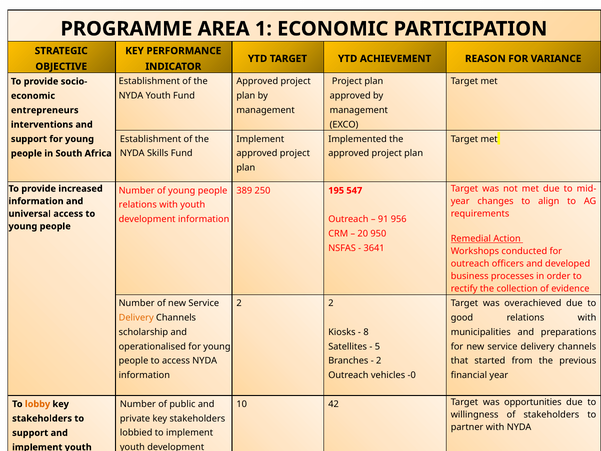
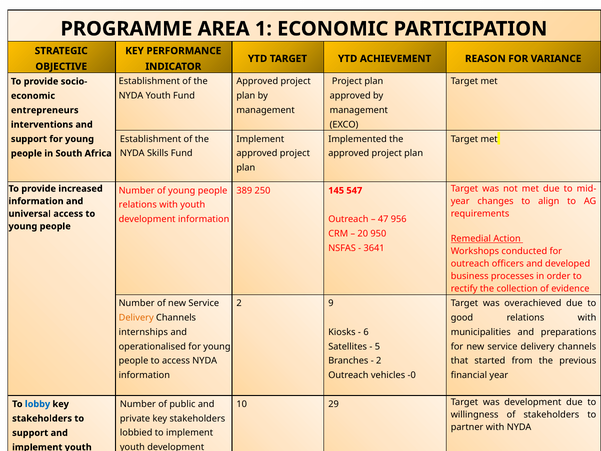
195: 195 -> 145 (336, 190)
91: 91 -> 47 (383, 219)
2 2: 2 -> 9 (331, 303)
scholarship: scholarship -> internships (143, 332)
8: 8 -> 6 (366, 332)
42: 42 -> 29 (334, 404)
was opportunities: opportunities -> development (533, 402)
lobby colour: orange -> blue (38, 404)
